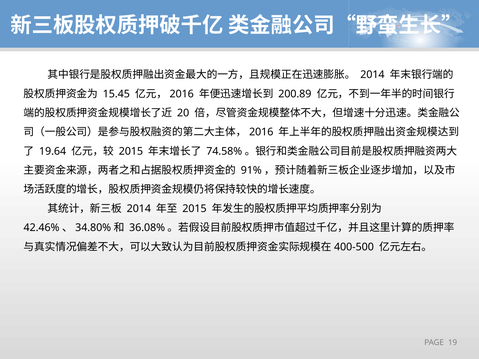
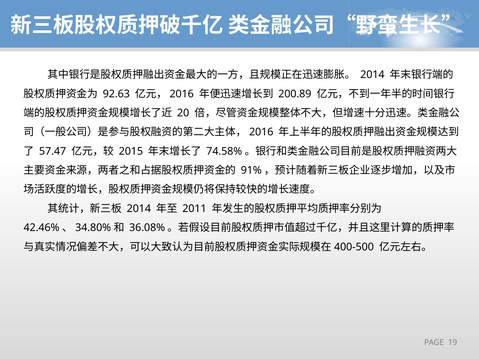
15.45: 15.45 -> 92.63 (116, 94)
19.64: 19.64 -> 57.47 (53, 151)
2015: 2015 -> 2011 (194, 209)
